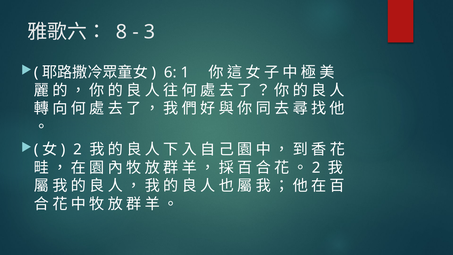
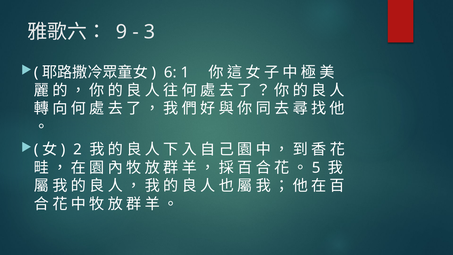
8: 8 -> 9 (122, 32)
2: 2 -> 5 (316, 168)
